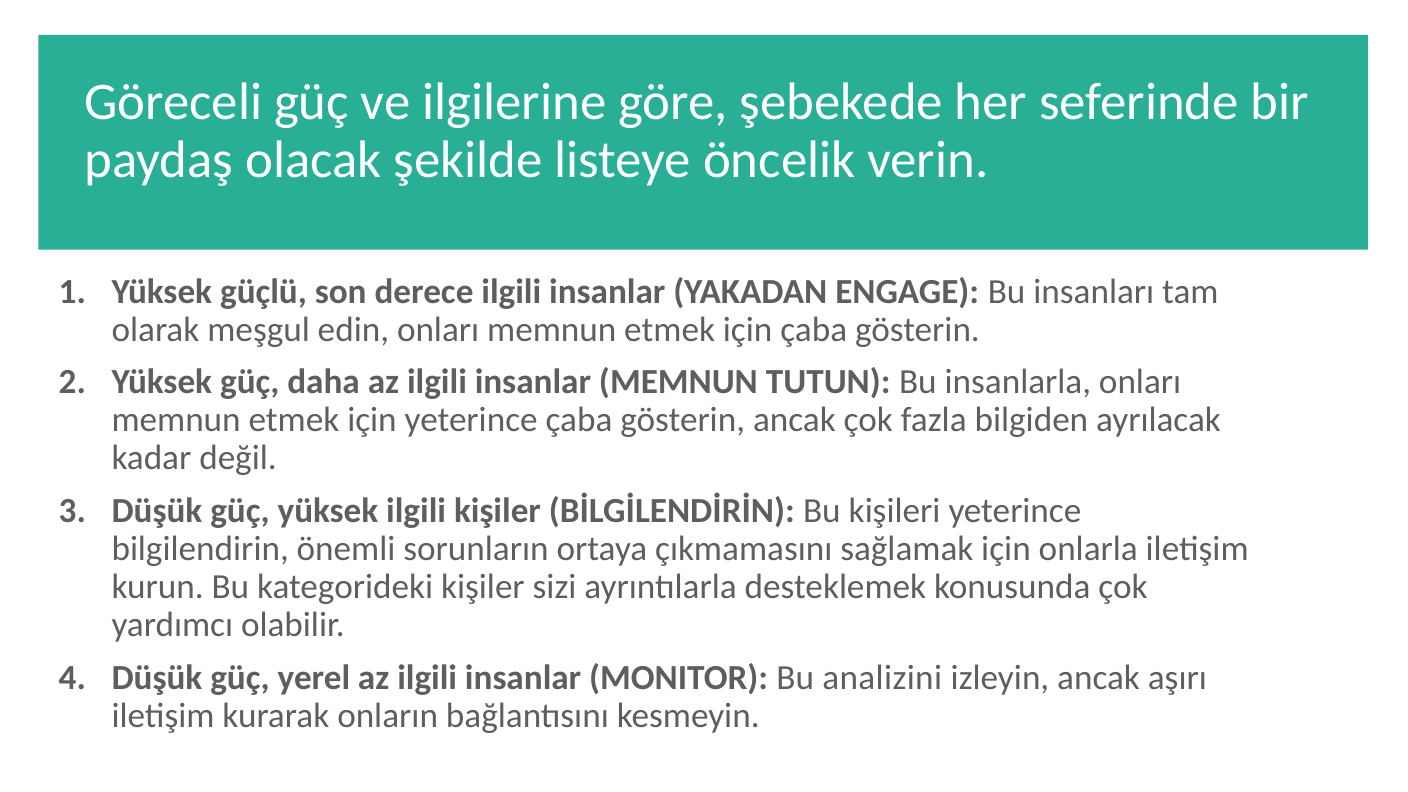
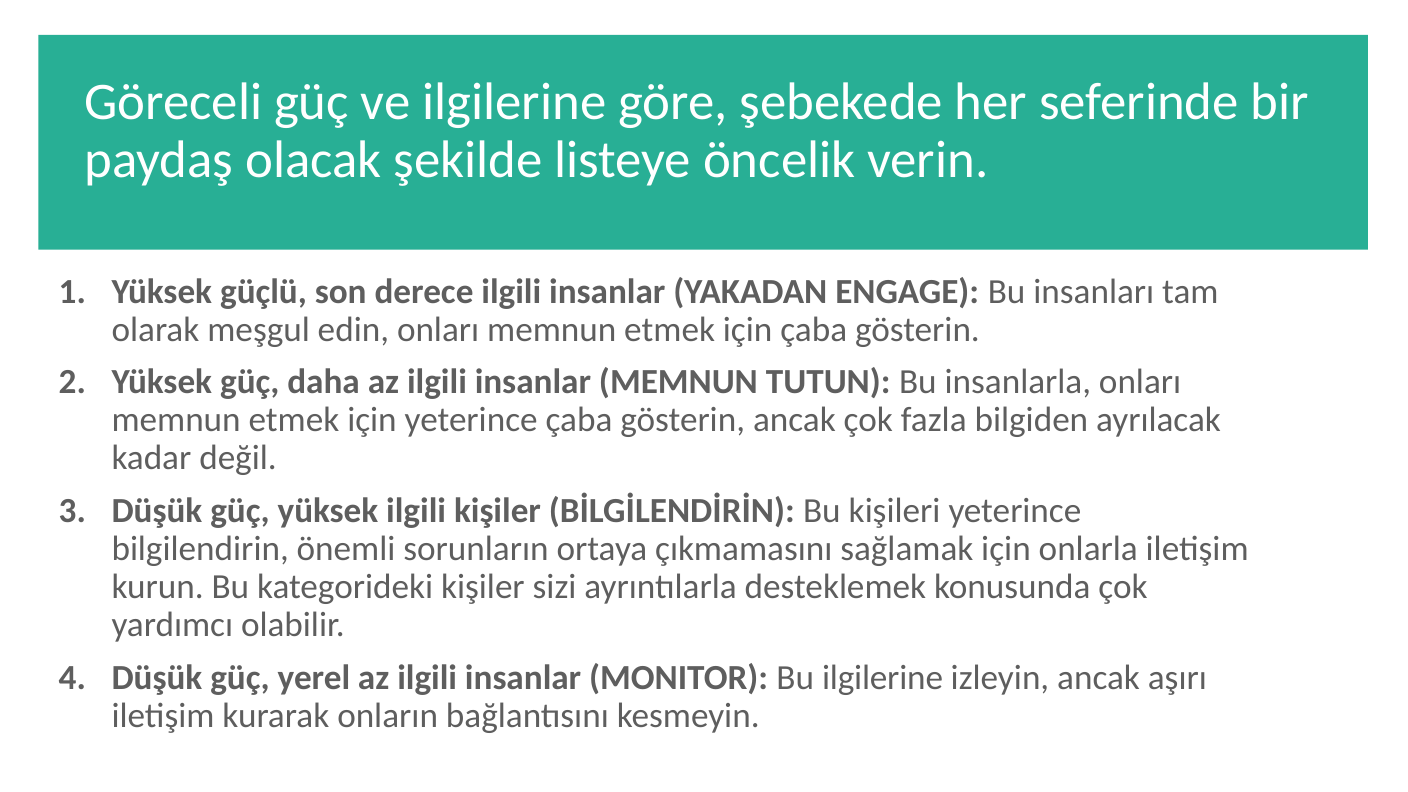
Bu analizini: analizini -> ilgilerine (883, 678)
